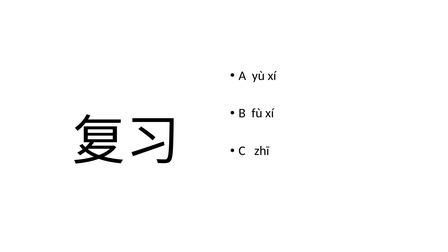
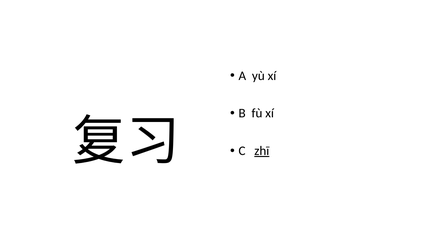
zhī underline: none -> present (262, 151)
